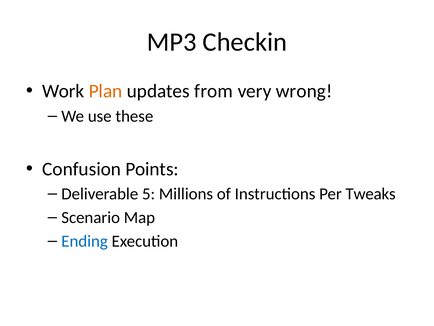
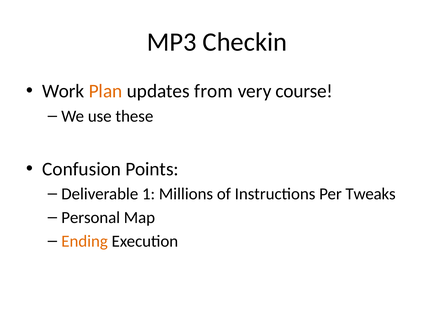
wrong: wrong -> course (304, 91)
5: 5 -> 1 (149, 194)
Scenario: Scenario -> Personal (91, 217)
Ending colour: blue -> orange (85, 241)
